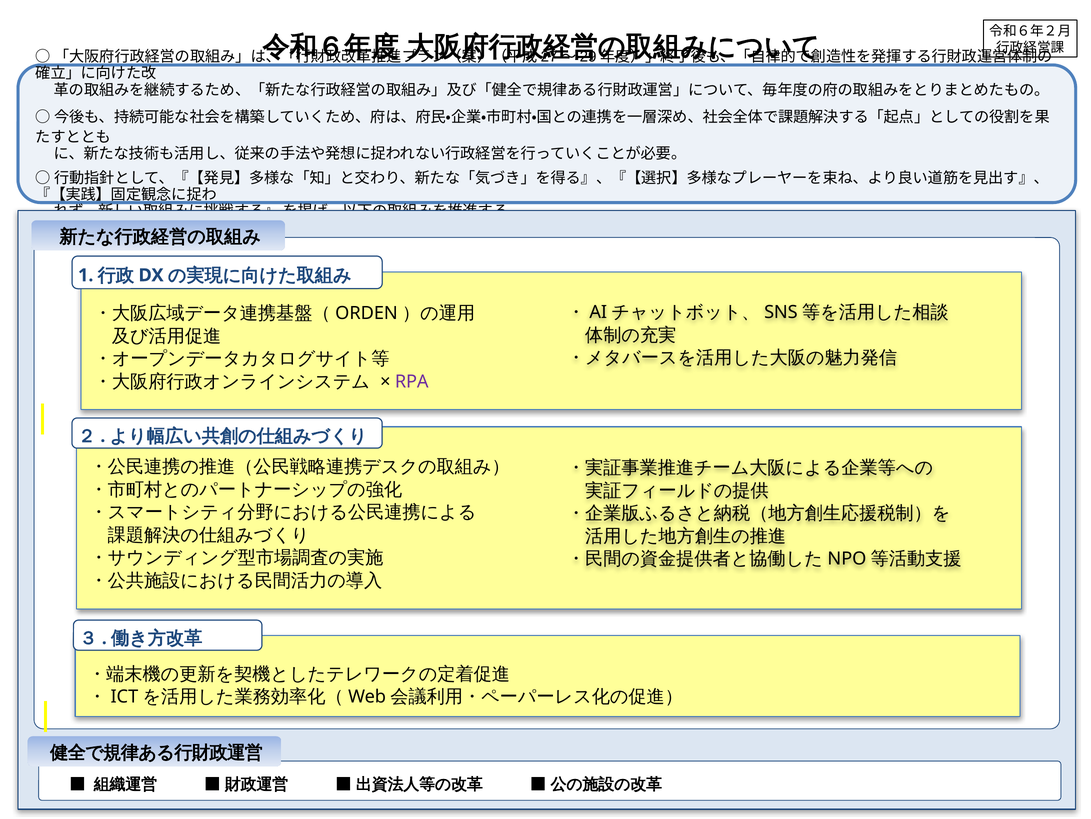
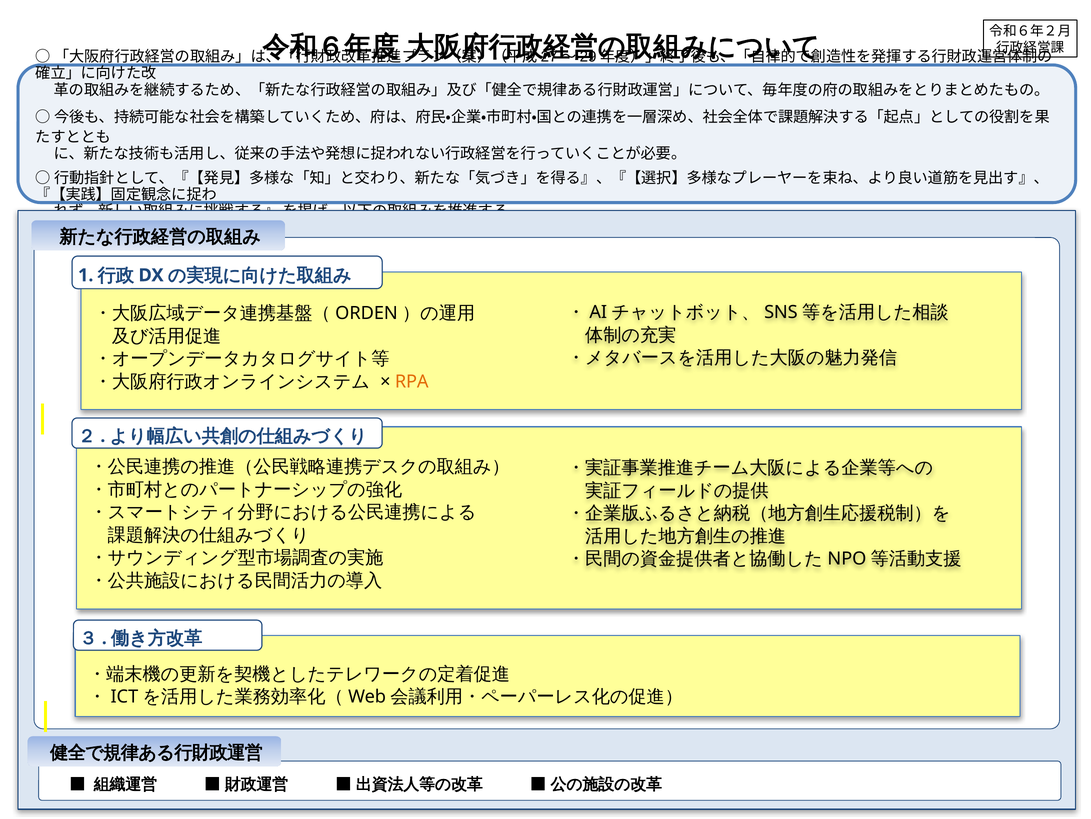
RPA colour: purple -> orange (412, 381)
